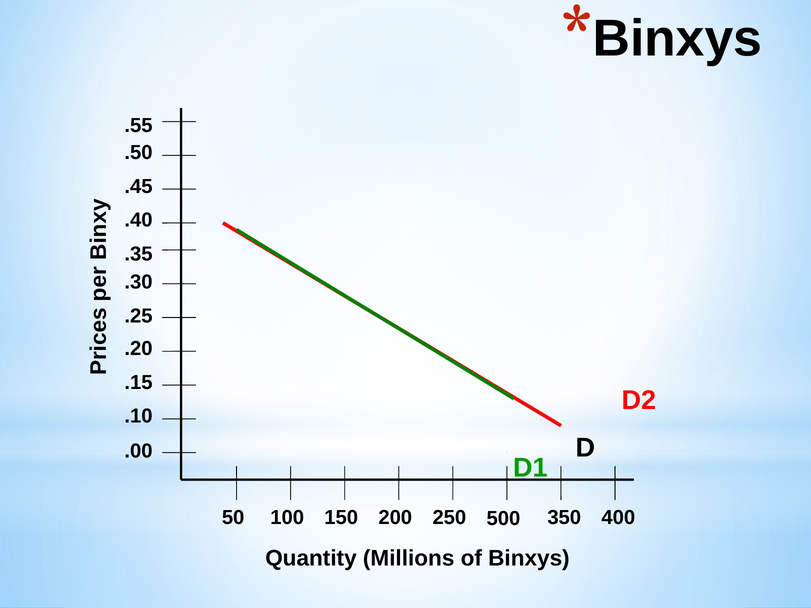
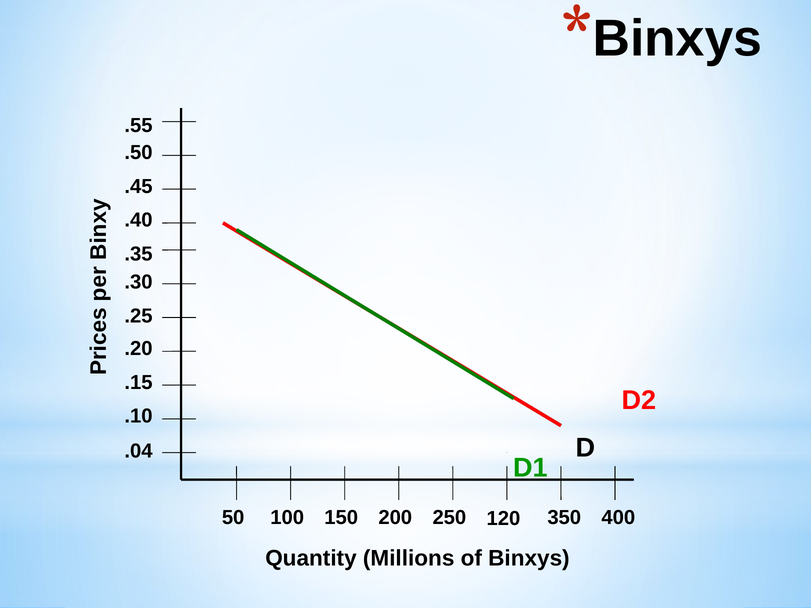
.00: .00 -> .04 (139, 451)
500: 500 -> 120 (503, 519)
